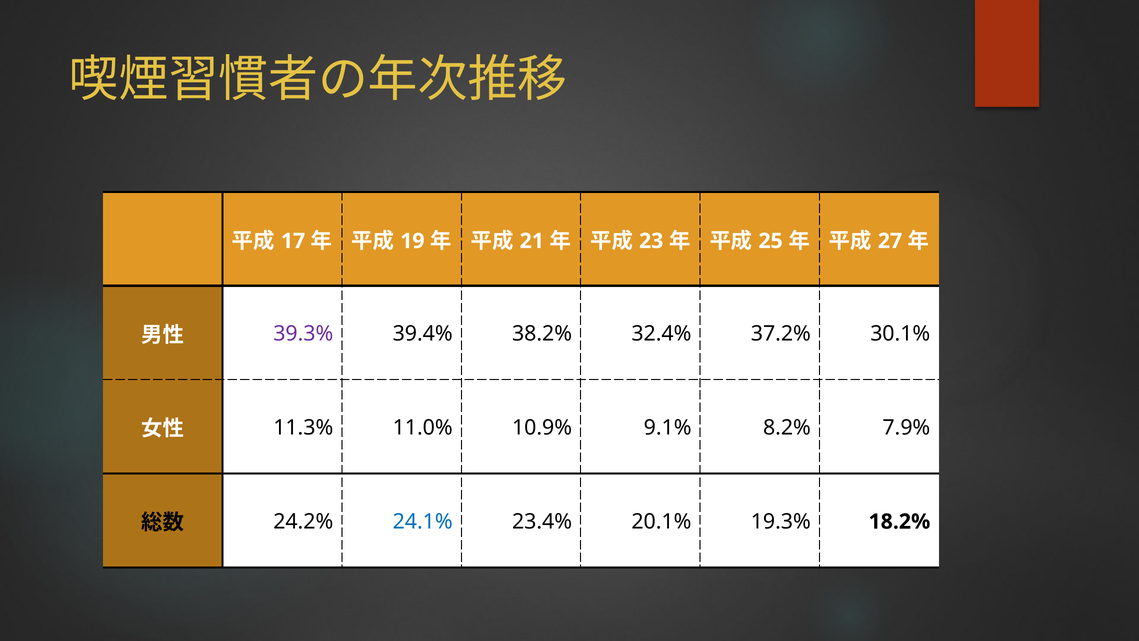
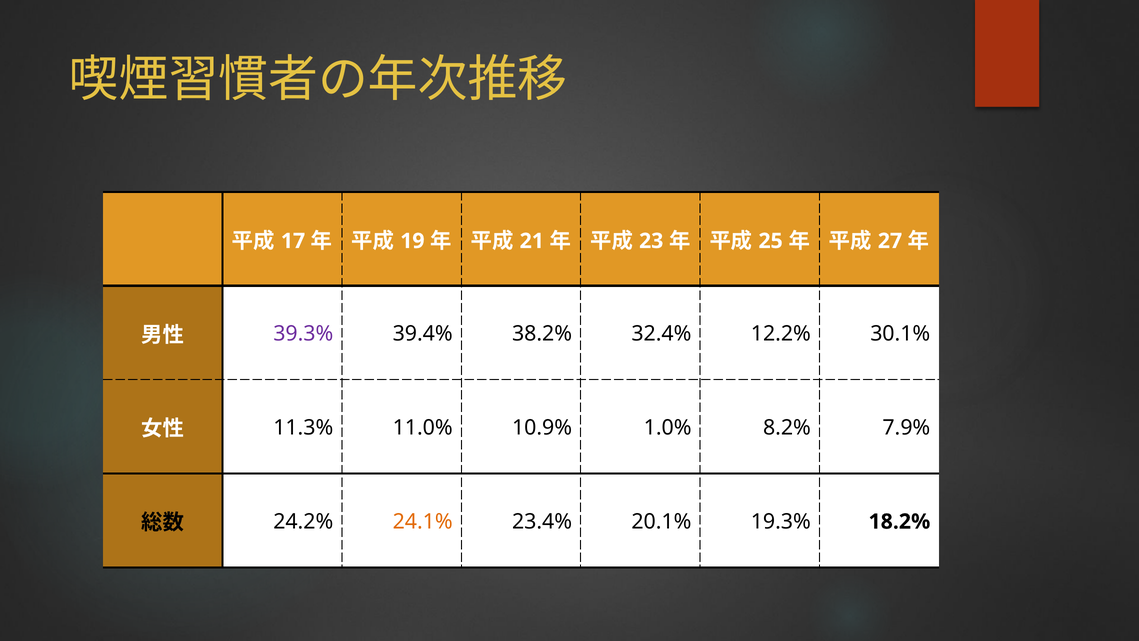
37.2%: 37.2% -> 12.2% (781, 334)
9.1%: 9.1% -> 1.0% (668, 428)
24.1% colour: blue -> orange (423, 521)
